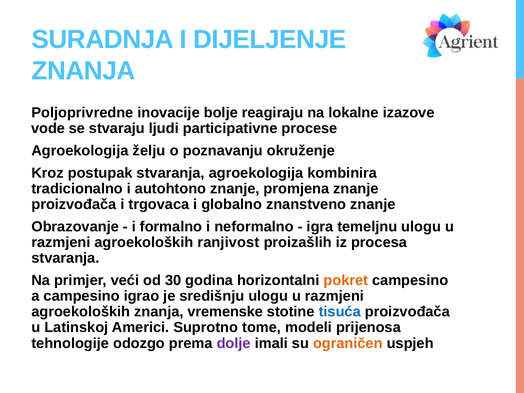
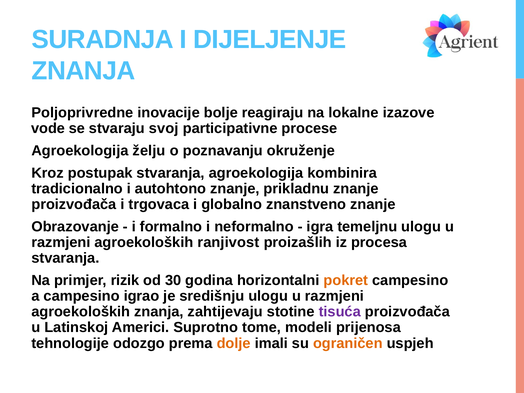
ljudi: ljudi -> svoj (164, 129)
promjena: promjena -> prikladnu (296, 189)
veći: veći -> rizik (125, 280)
vremenske: vremenske -> zahtijevaju (225, 312)
tisuća colour: blue -> purple (340, 312)
dolje colour: purple -> orange (234, 343)
